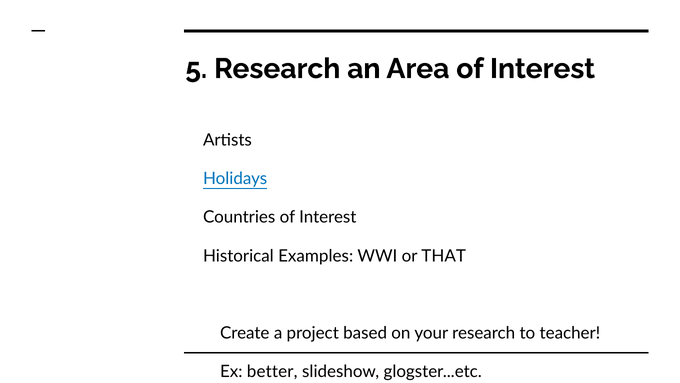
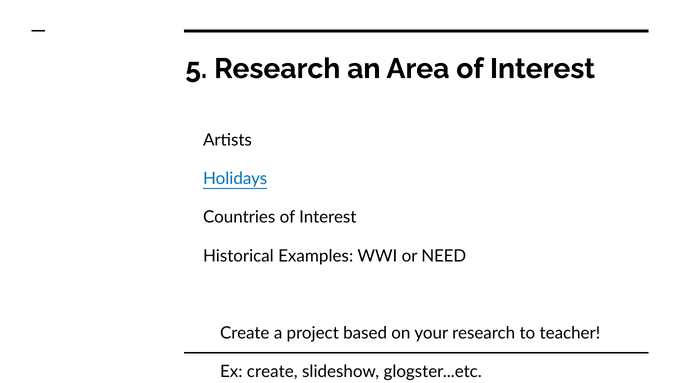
THAT: THAT -> NEED (444, 256)
Ex better: better -> create (272, 371)
